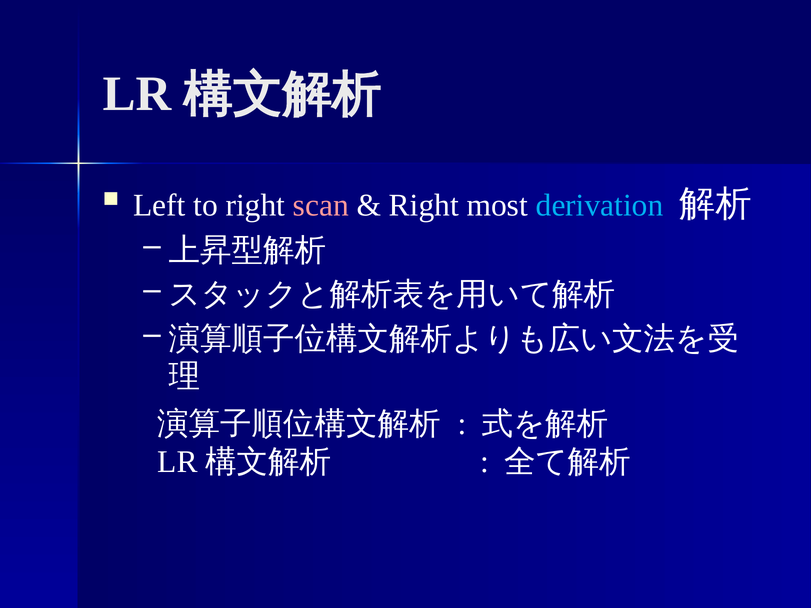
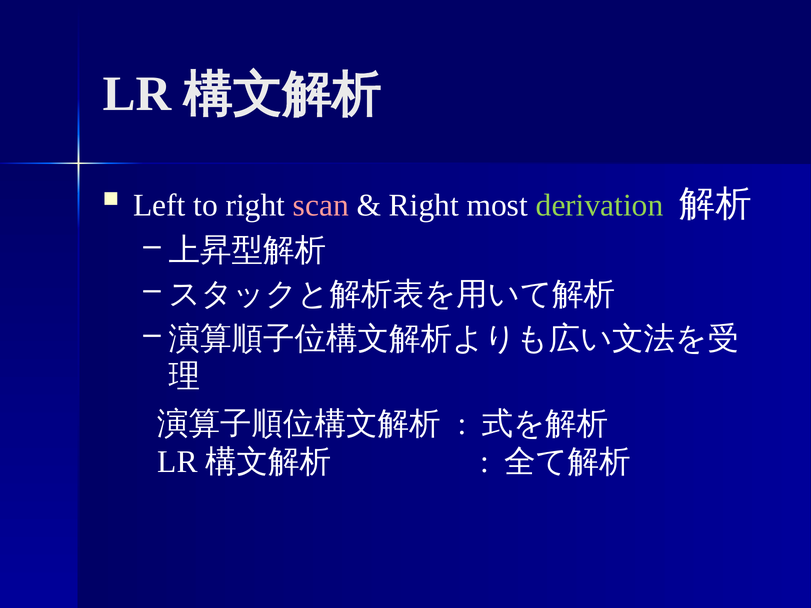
derivation colour: light blue -> light green (600, 205)
